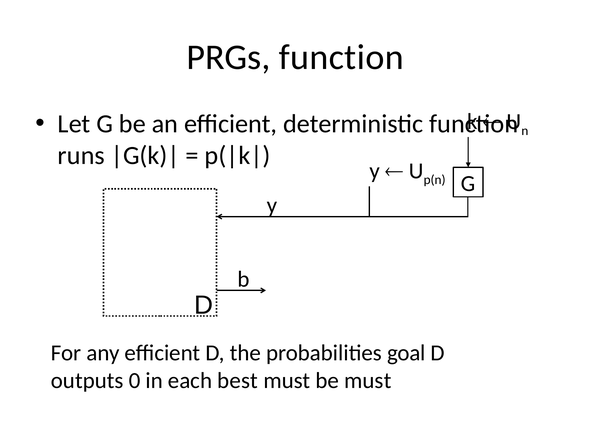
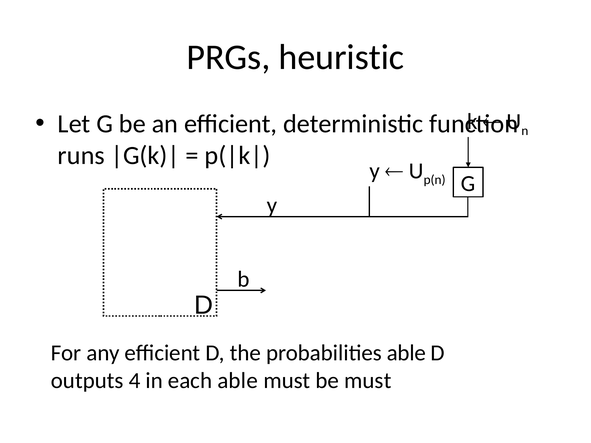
PRGs function: function -> heuristic (341, 57)
probabilities goal: goal -> able (406, 353)
0: 0 -> 4 (135, 381)
each best: best -> able (238, 381)
